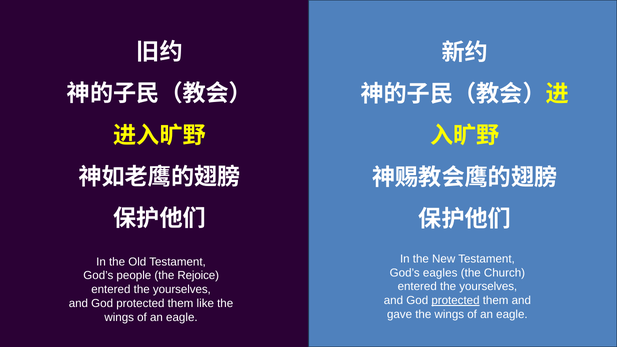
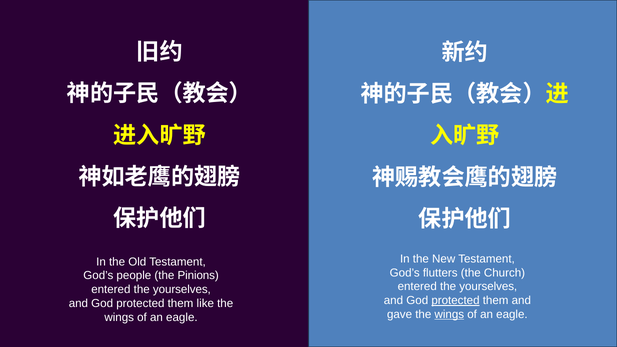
eagles: eagles -> flutters (440, 273)
Rejoice: Rejoice -> Pinions (198, 276)
wings underline: none -> present (449, 314)
